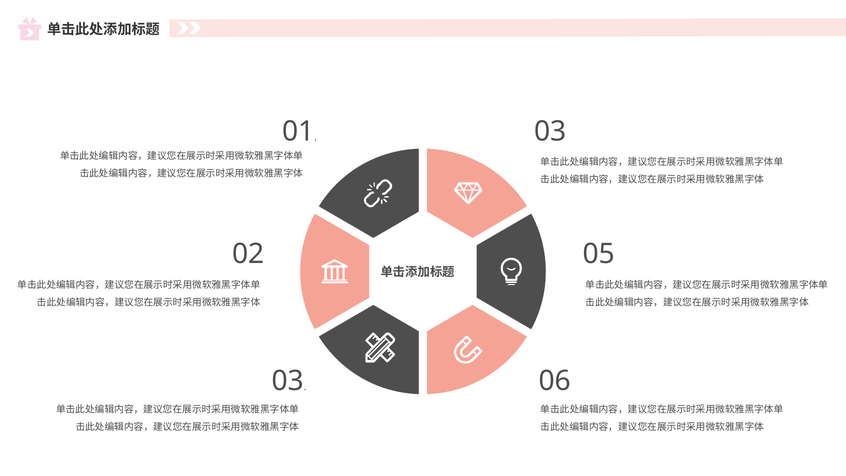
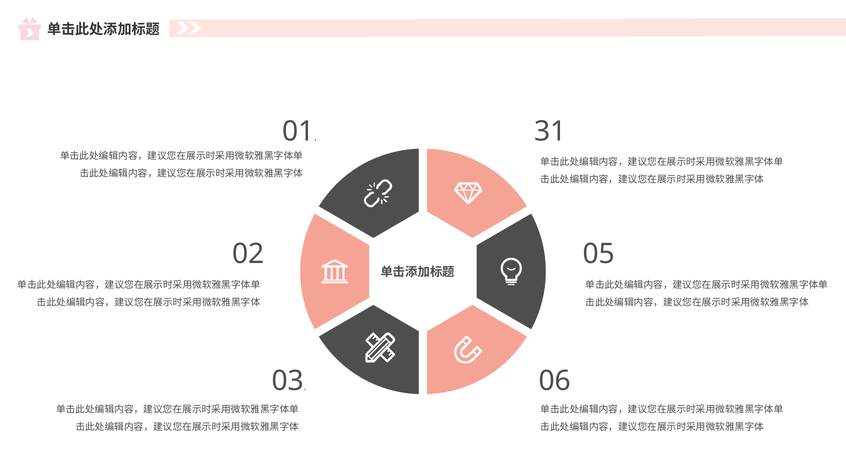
03: 03 -> 31 (550, 131)
